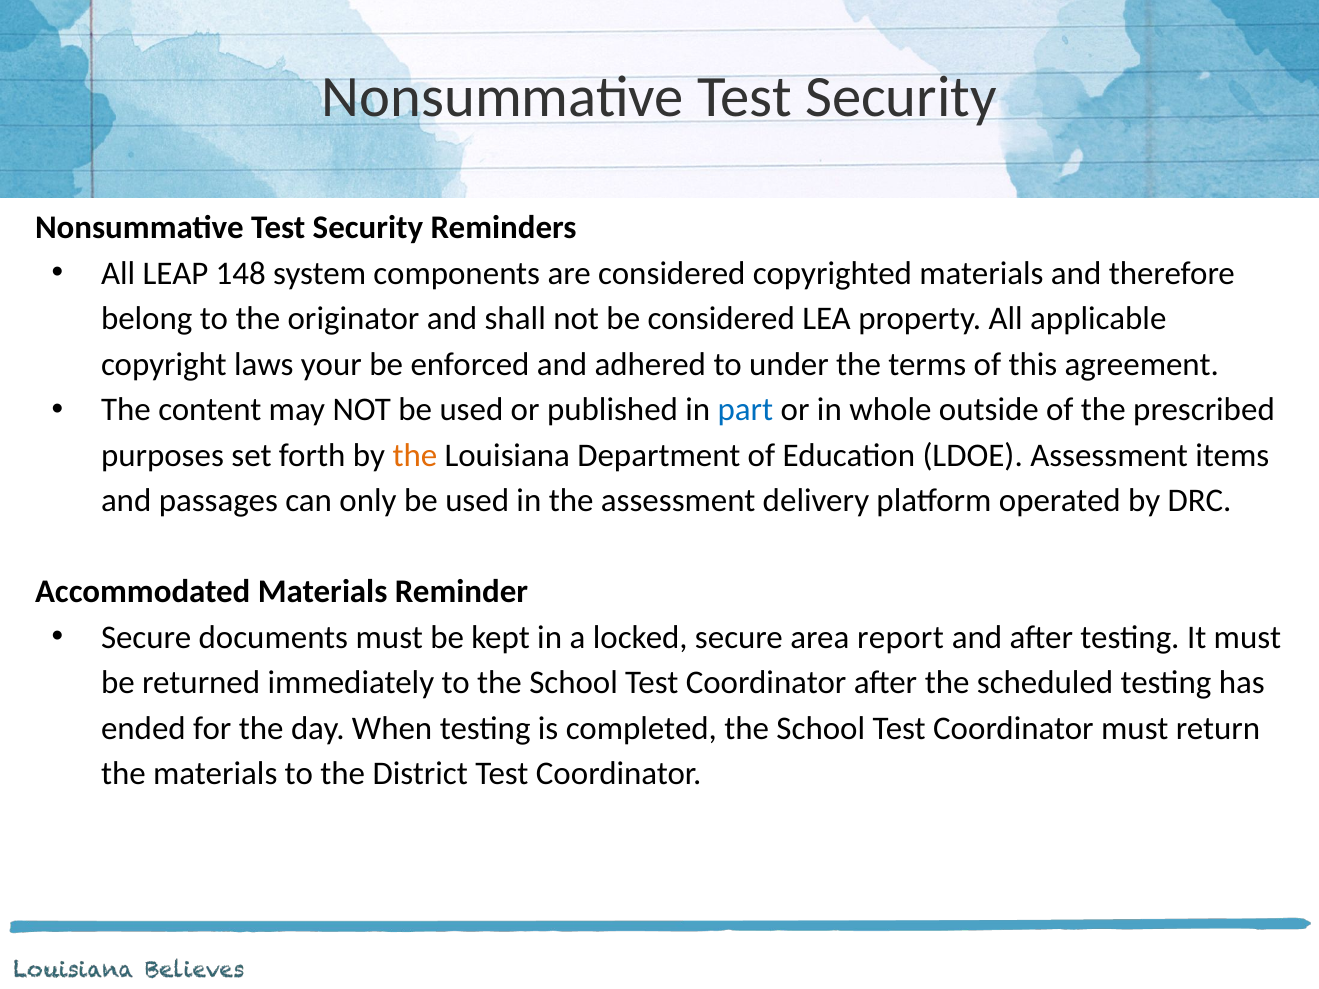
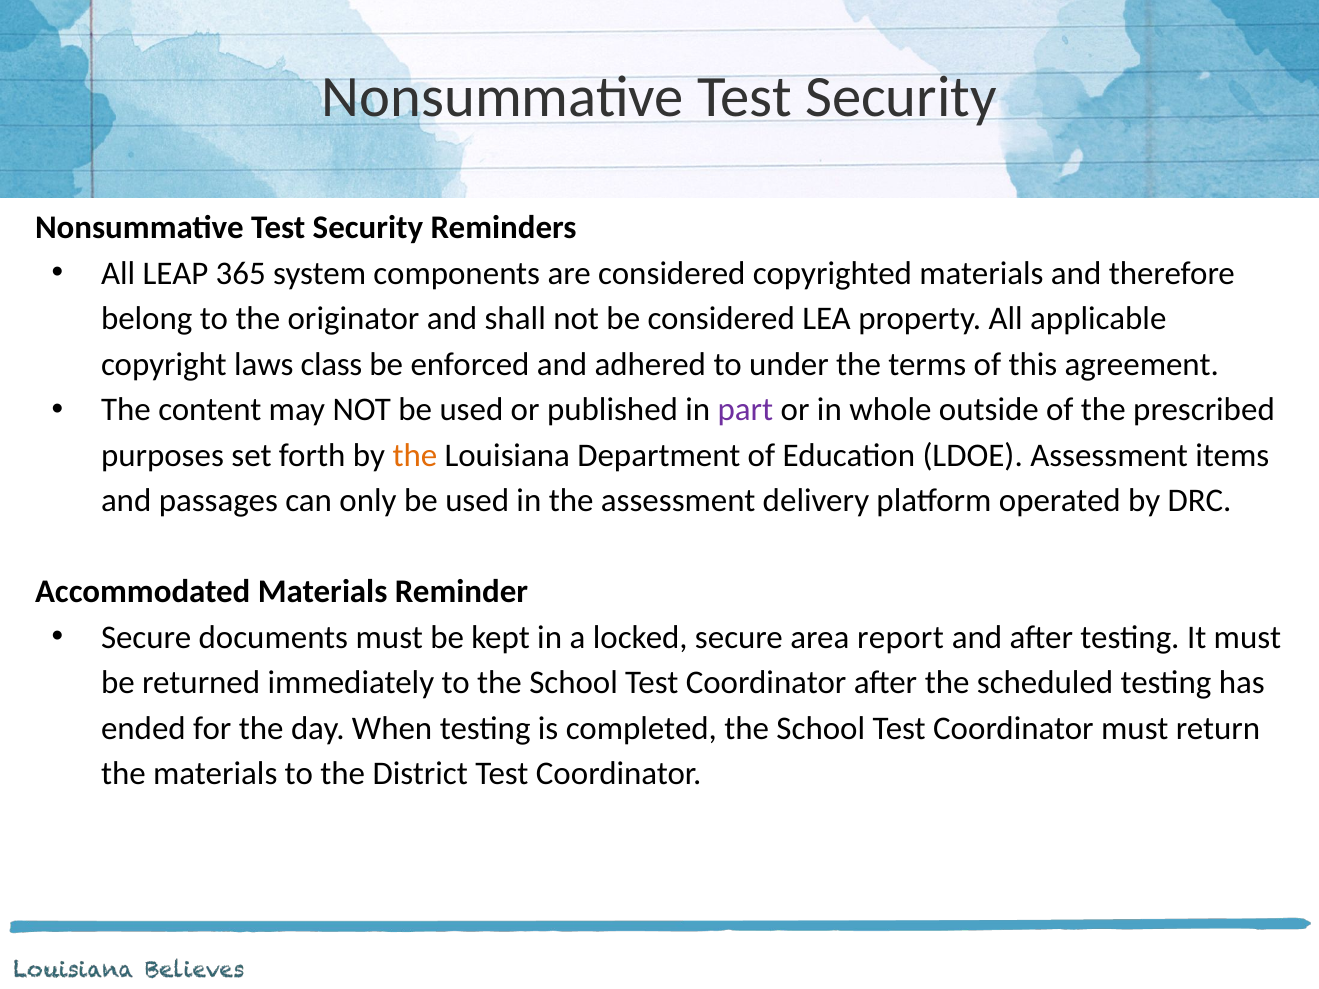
148: 148 -> 365 (241, 274)
your: your -> class (332, 365)
part colour: blue -> purple (745, 410)
